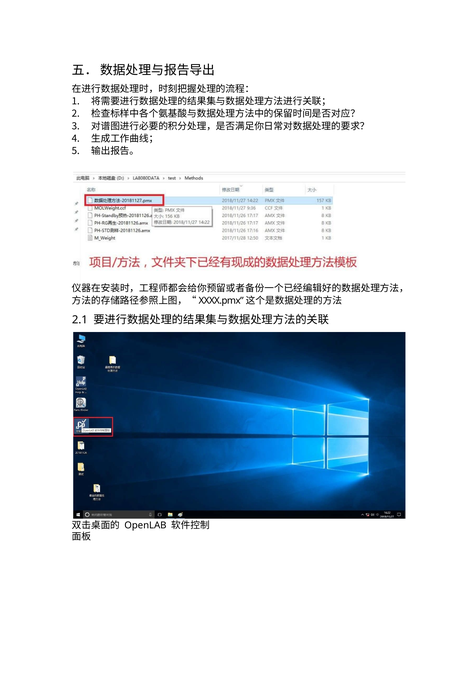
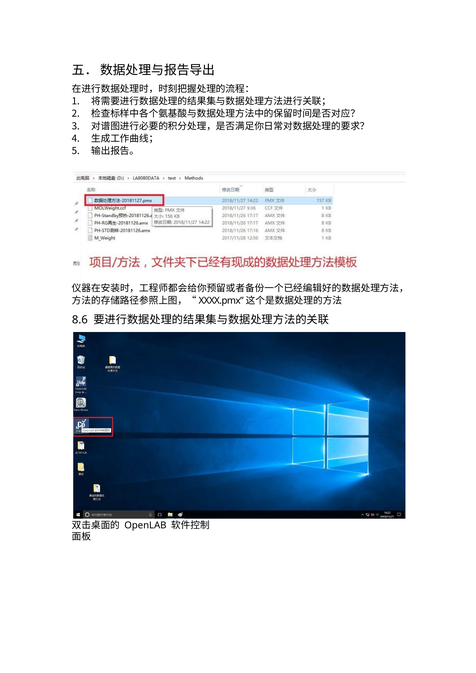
2.1: 2.1 -> 8.6 (80, 320)
